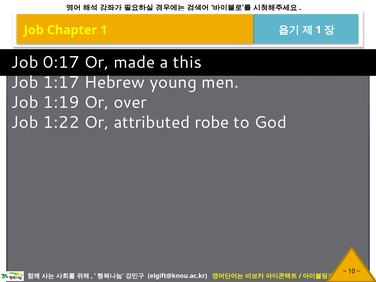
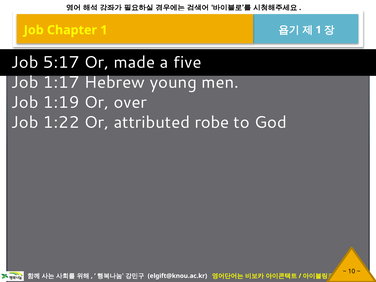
0:17: 0:17 -> 5:17 (61, 62)
this: this -> five (187, 62)
